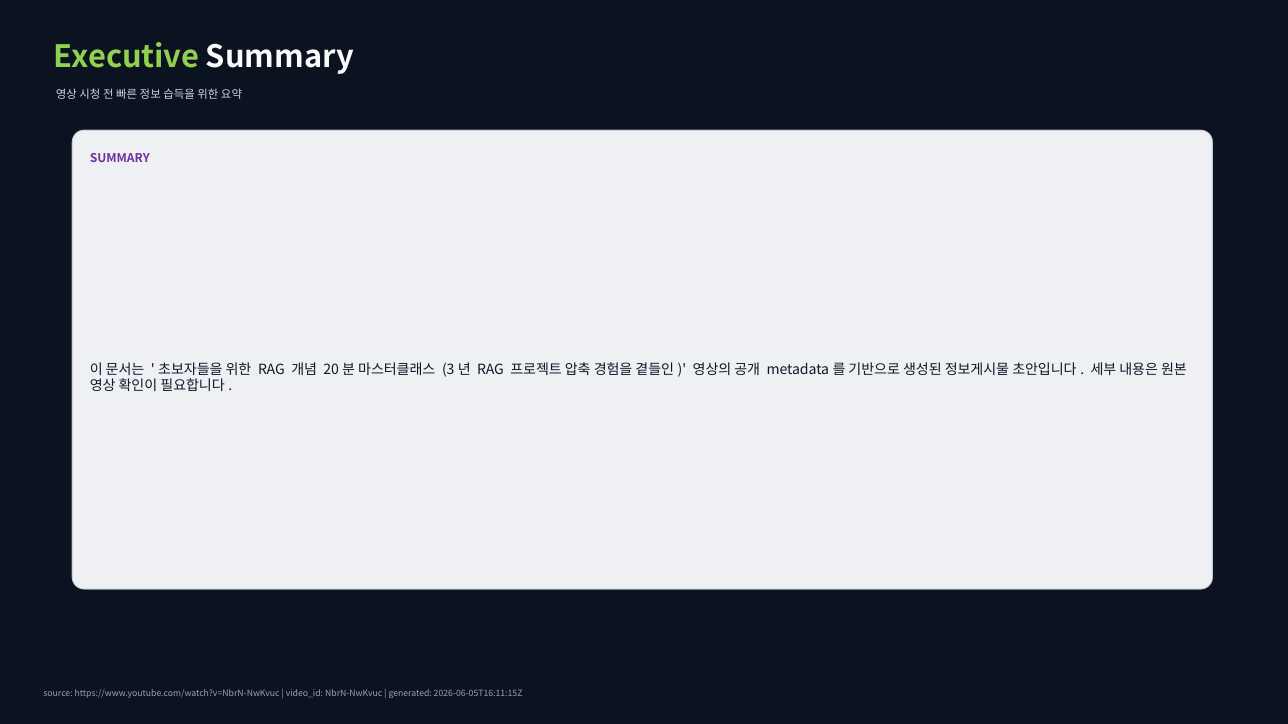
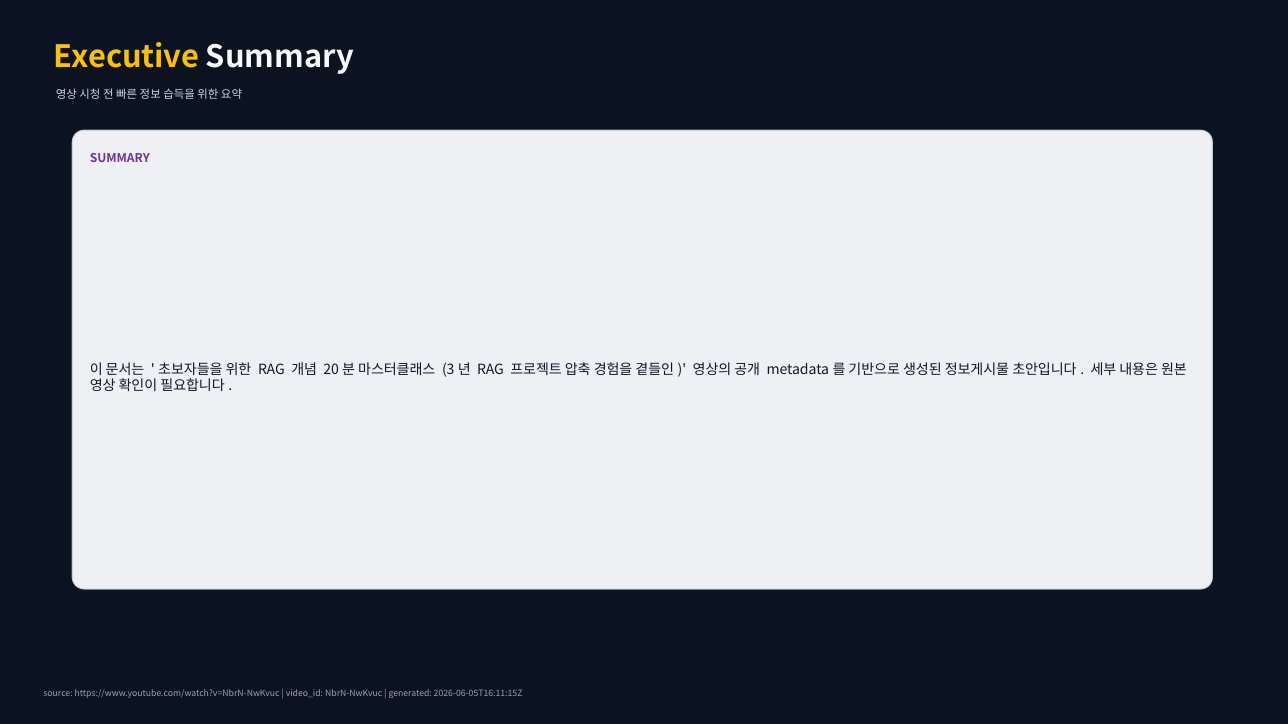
Executive colour: light green -> yellow (126, 58)
